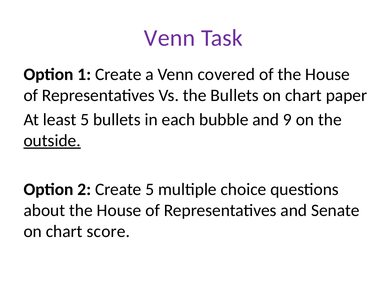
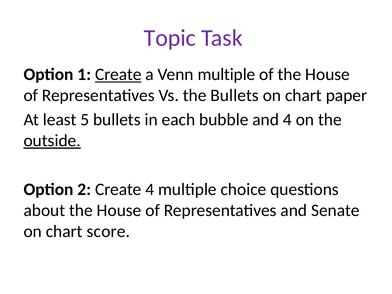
Venn: Venn -> Topic (170, 38)
Create underline: none -> present (118, 74)
Venn covered: covered -> multiple (226, 74)
and 9: 9 -> 4 (287, 120)
Create 5: 5 -> 4 (150, 189)
